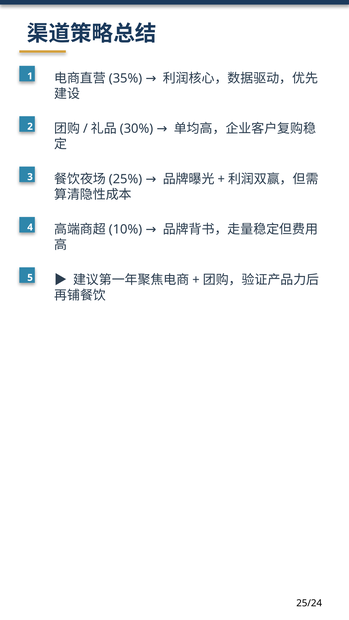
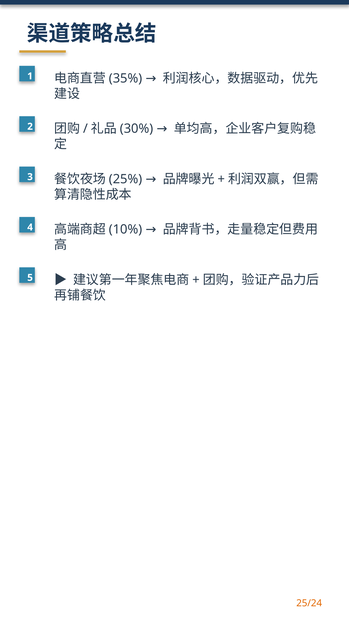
25/24 colour: black -> orange (309, 604)
